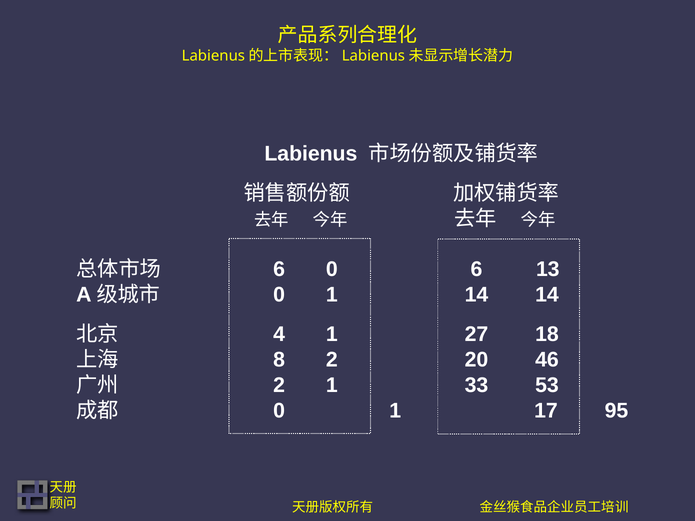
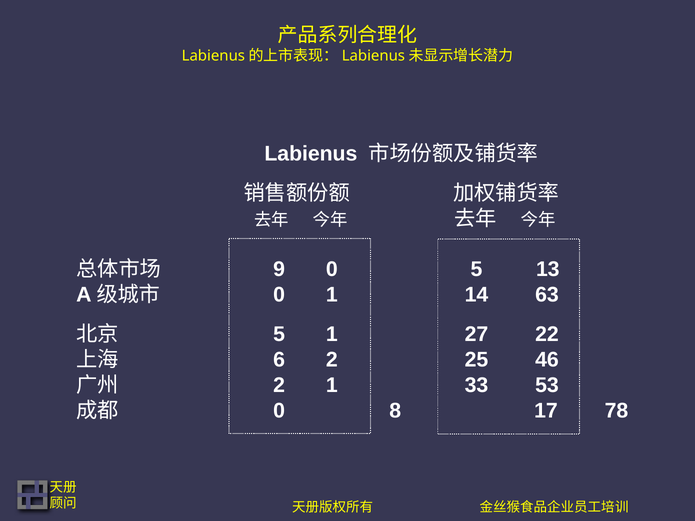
6: 6 -> 9 (279, 270)
0 6: 6 -> 5 (476, 270)
14 14: 14 -> 63 (547, 295)
4: 4 -> 5 (279, 334)
18: 18 -> 22 (547, 334)
8: 8 -> 6 (279, 360)
20: 20 -> 25 (476, 360)
1: 1 -> 8 (395, 411)
95: 95 -> 78 (616, 411)
